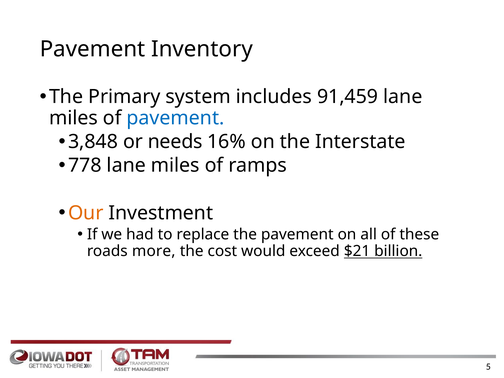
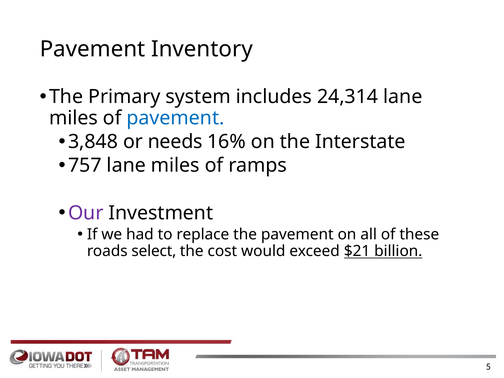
91,459: 91,459 -> 24,314 (348, 97)
778: 778 -> 757 (85, 165)
Our colour: orange -> purple (86, 213)
more: more -> select (154, 251)
